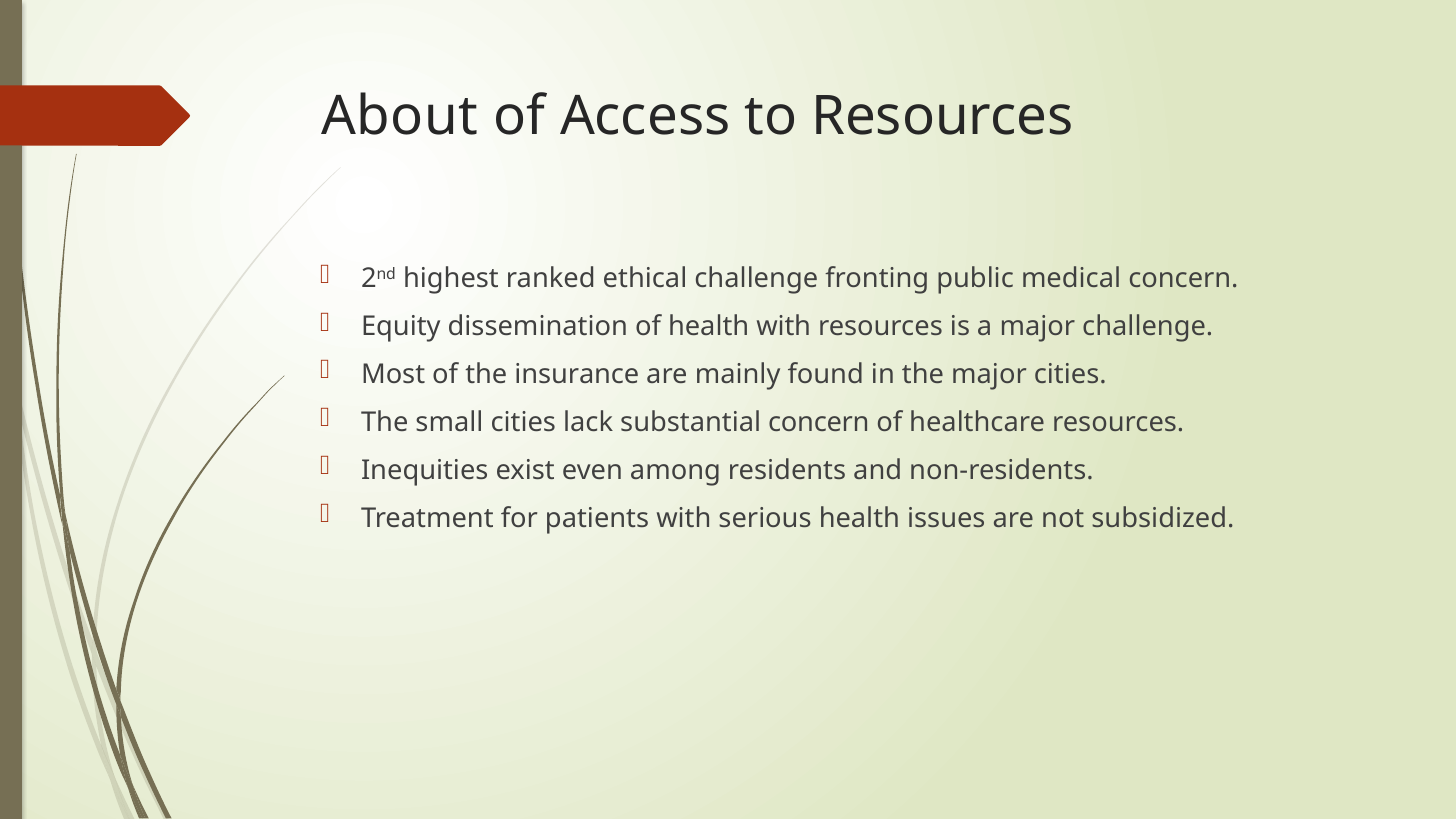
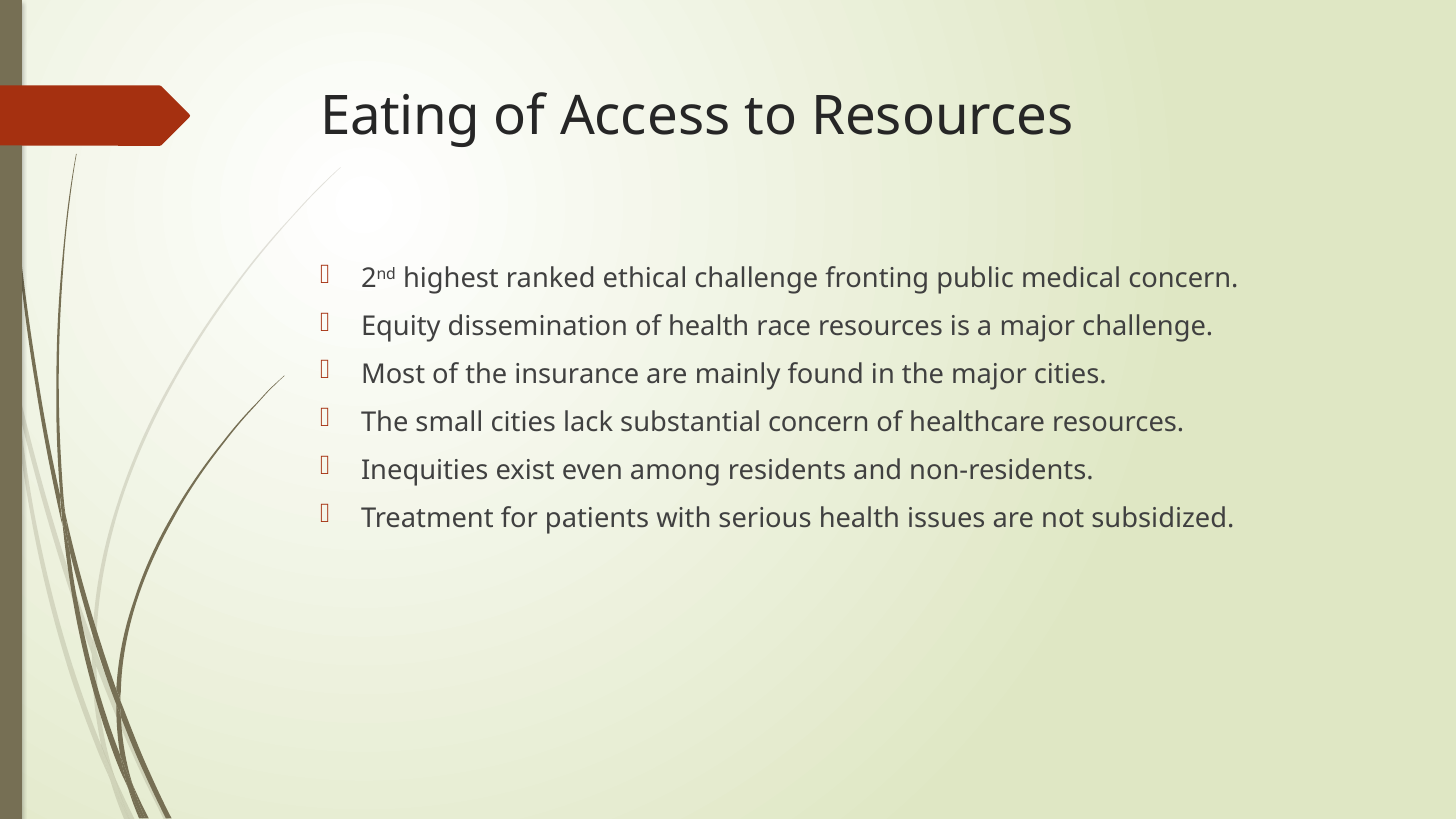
About: About -> Eating (400, 117)
health with: with -> race (784, 326)
